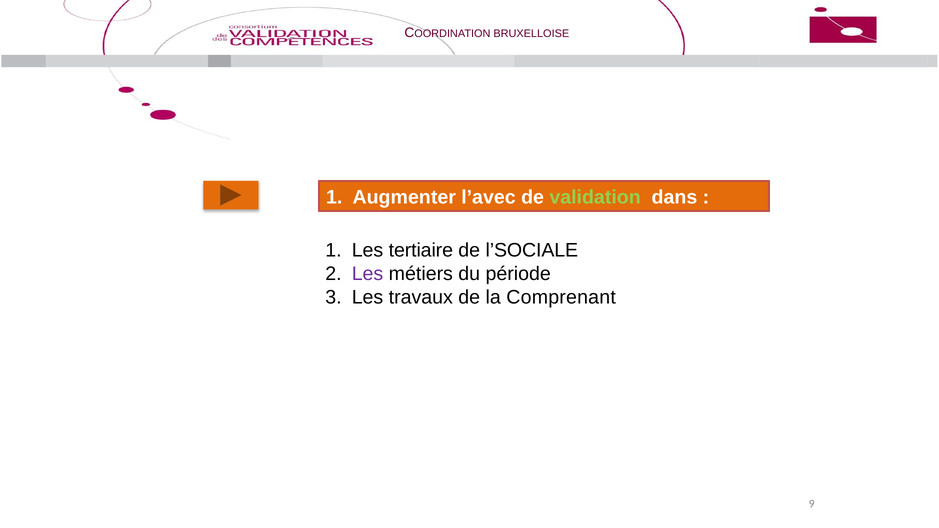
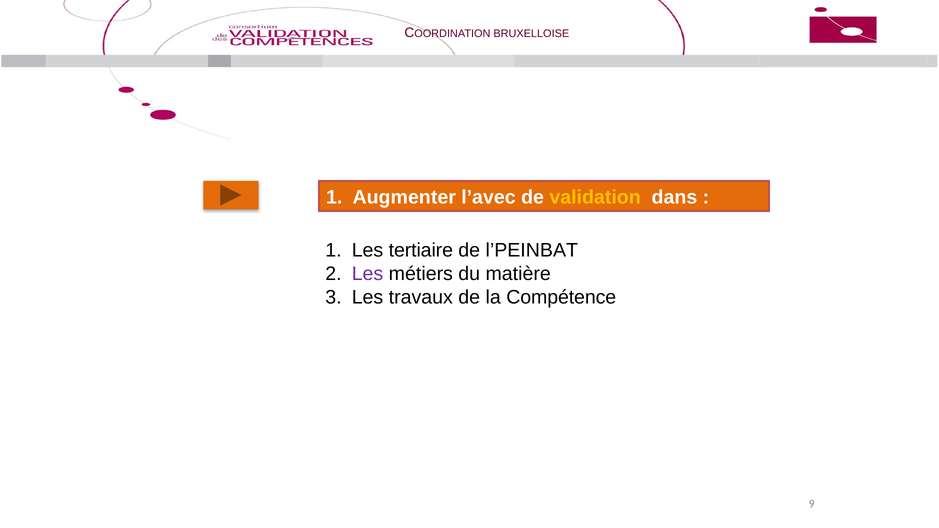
validation colour: light green -> yellow (595, 197)
l’SOCIALE: l’SOCIALE -> l’PEINBAT (532, 250)
période: période -> matière (518, 274)
Comprenant: Comprenant -> Compétence (561, 297)
